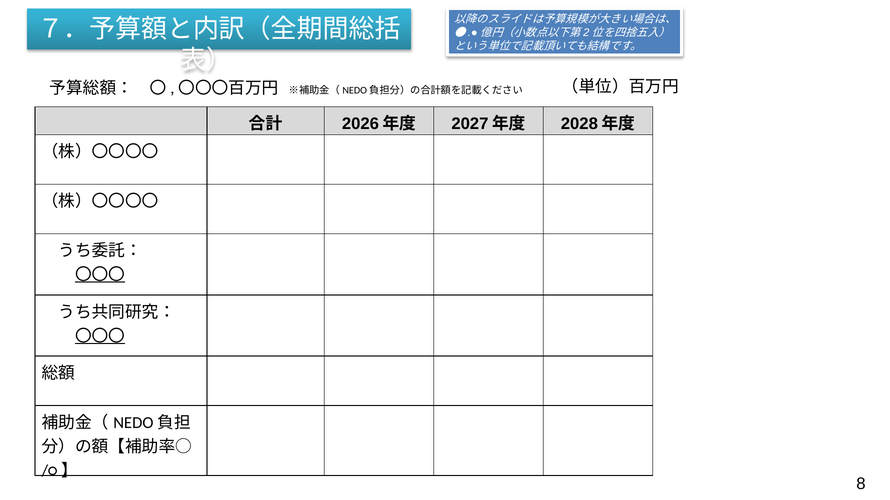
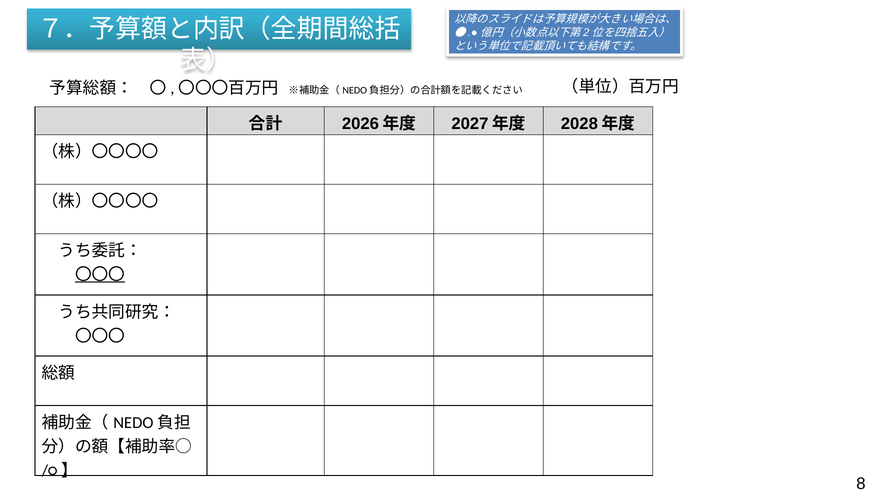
〇〇〇 underline: present -> none (100, 337)
